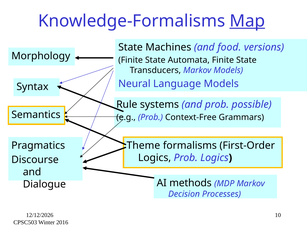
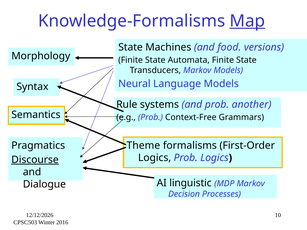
possible: possible -> another (252, 105)
Discourse underline: none -> present (35, 160)
methods: methods -> linguistic (191, 183)
